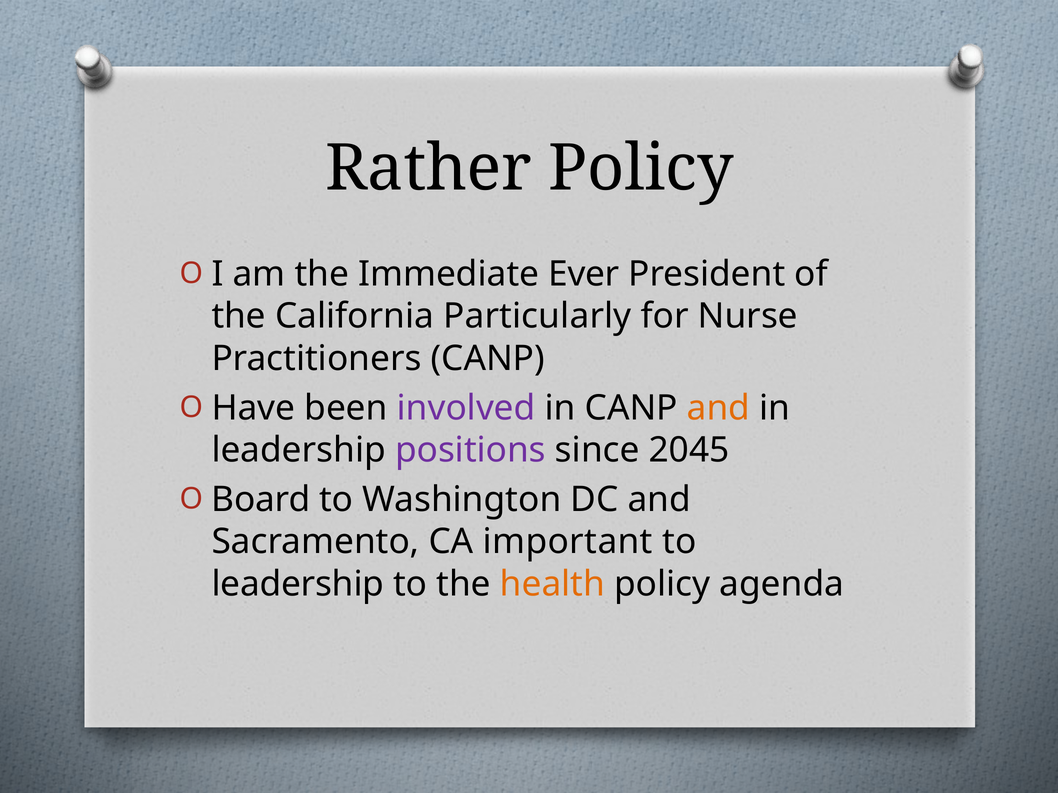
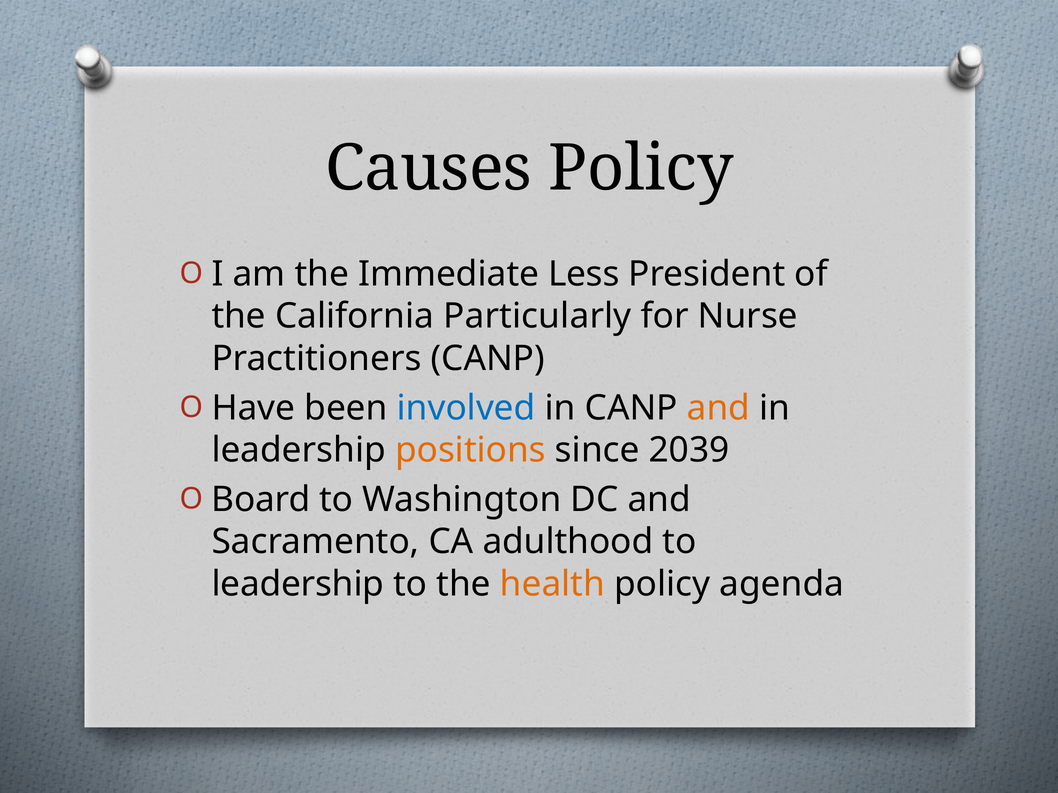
Rather: Rather -> Causes (429, 169)
Ever: Ever -> Less (584, 274)
involved colour: purple -> blue (466, 408)
positions colour: purple -> orange (470, 450)
2045: 2045 -> 2039 (689, 450)
important: important -> adulthood (568, 542)
